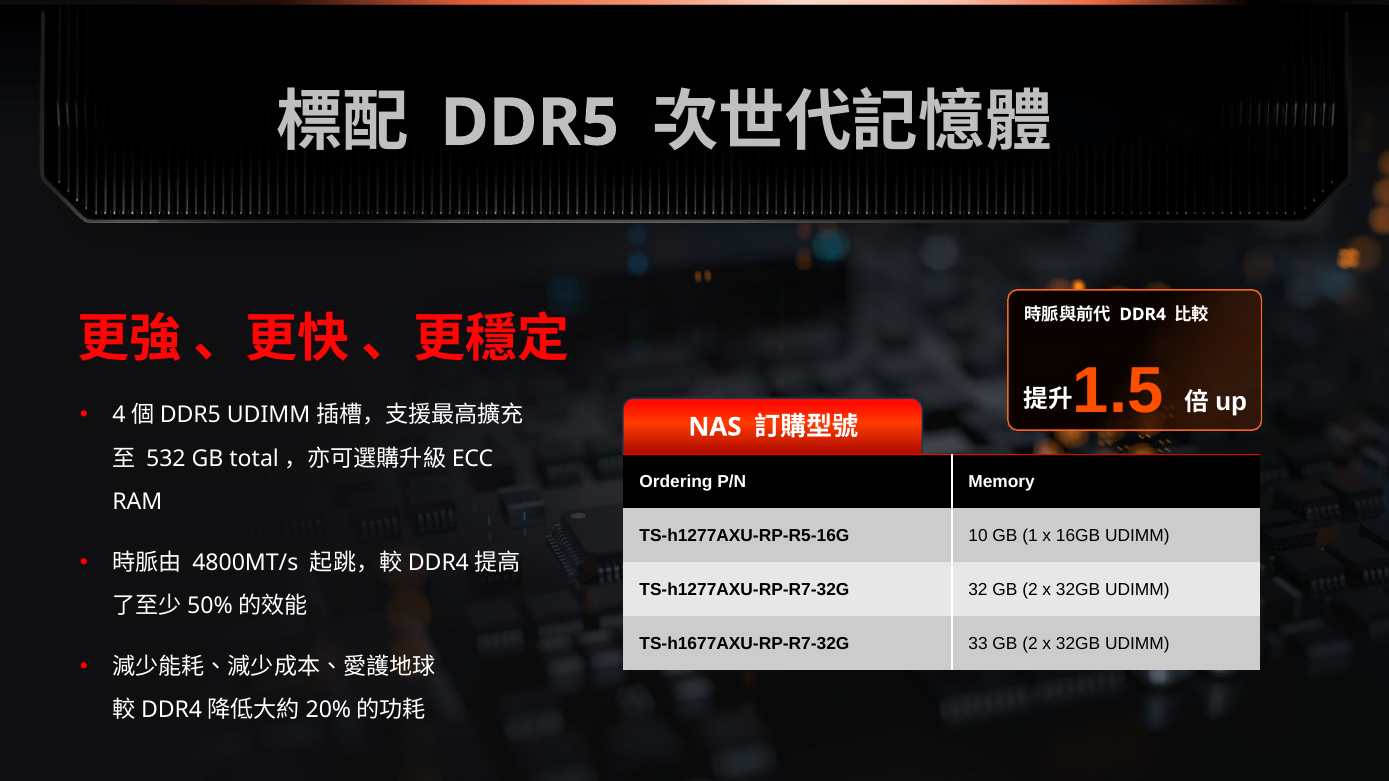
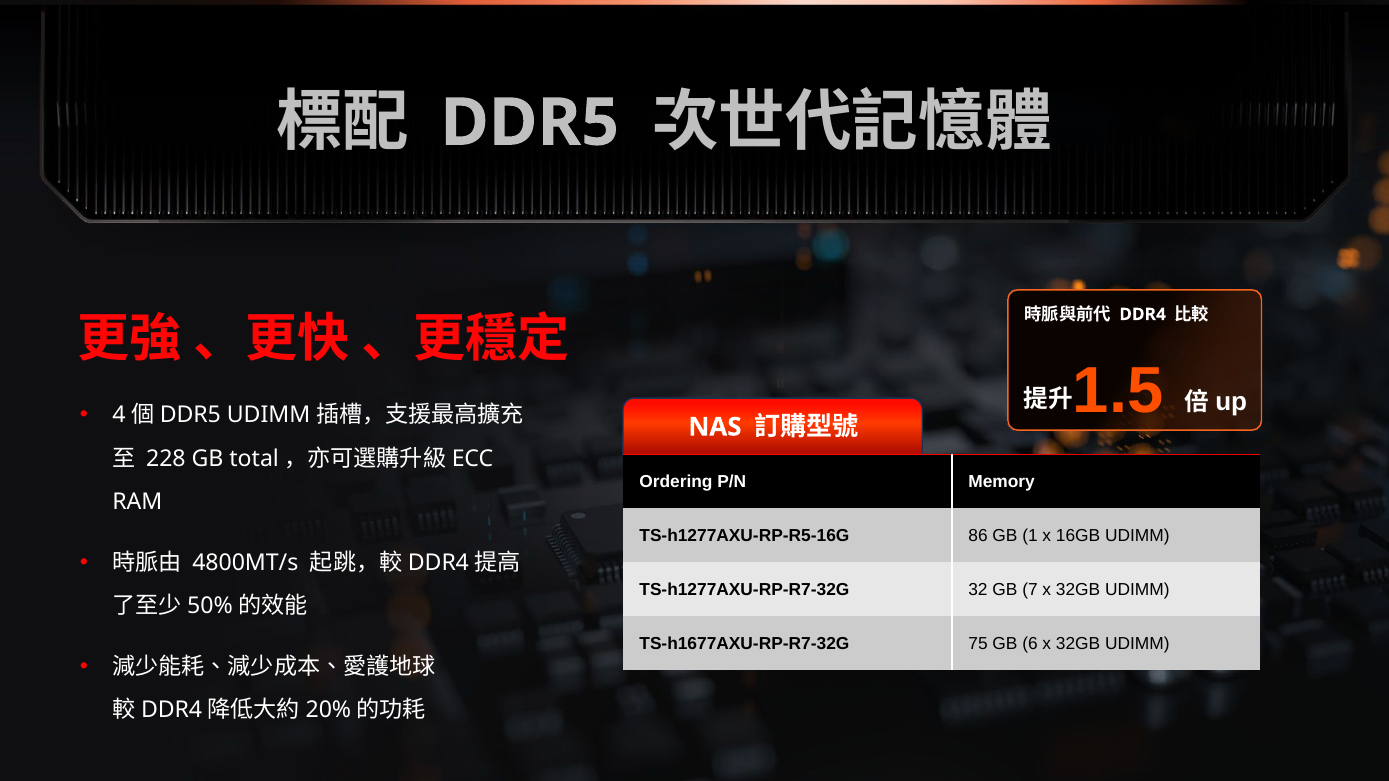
532: 532 -> 228 (166, 459)
10: 10 -> 86 (978, 536)
32 GB 2: 2 -> 7 (1030, 590)
33: 33 -> 75 (978, 644)
2: 2 -> 6 (1030, 644)
